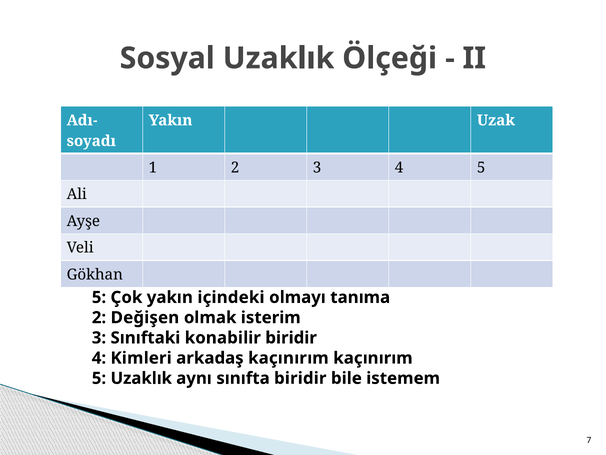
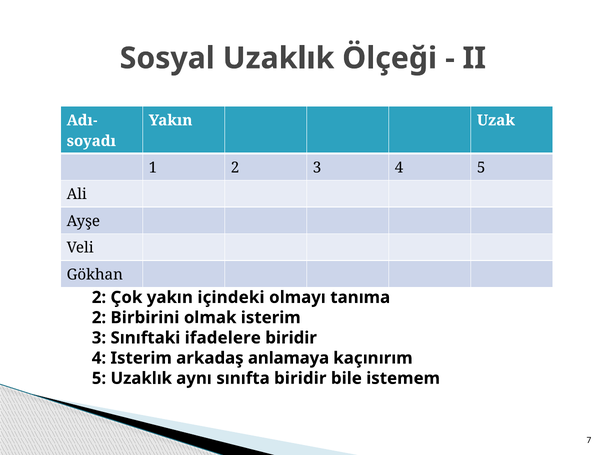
5: 5 -> 2 (99, 297)
Değişen: Değişen -> Birbirini (145, 317)
konabilir: konabilir -> ifadelere (223, 337)
4 Kimleri: Kimleri -> Isterim (141, 358)
arkadaş kaçınırım: kaçınırım -> anlamaya (289, 358)
